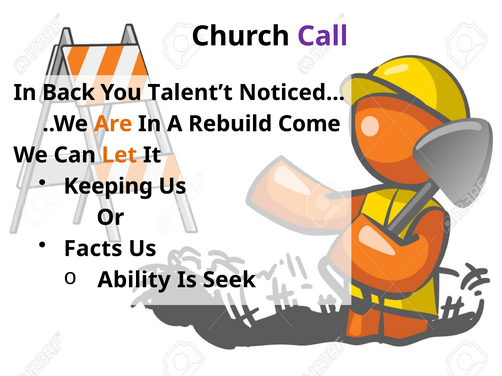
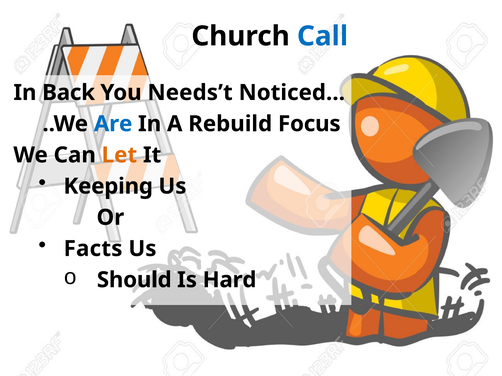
Call colour: purple -> blue (323, 36)
Talent’t: Talent’t -> Needs’t (190, 93)
Are colour: orange -> blue (113, 124)
Come: Come -> Focus (309, 124)
Ability: Ability -> Should (134, 280)
Seek: Seek -> Hard (230, 280)
